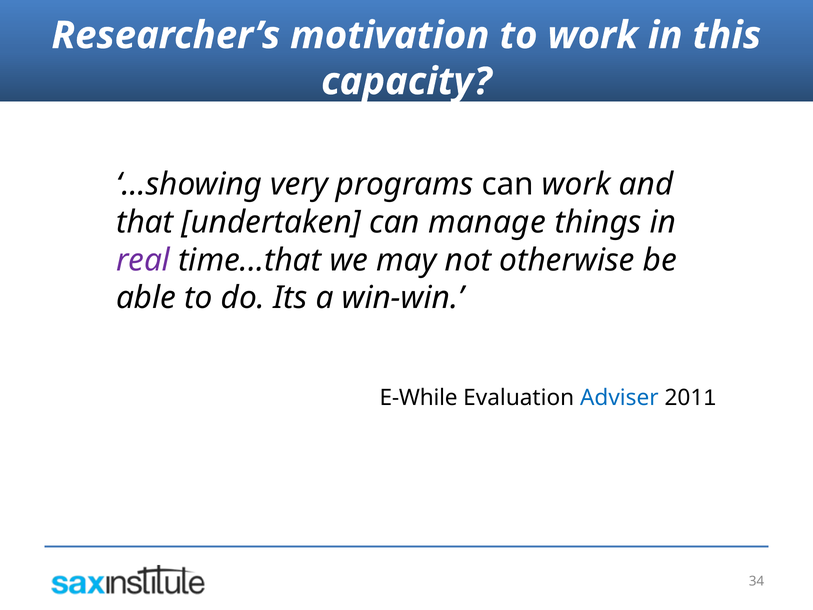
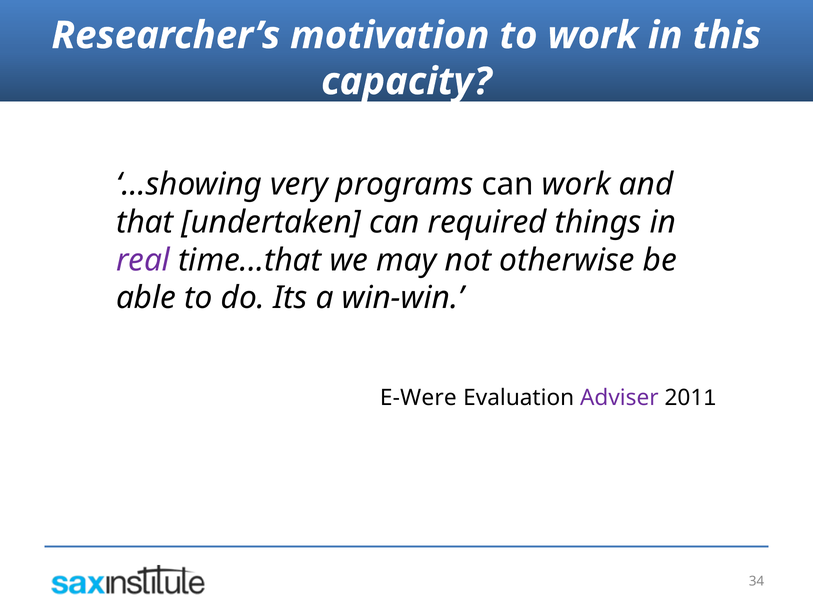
manage: manage -> required (487, 222)
E-While: E-While -> E-Were (418, 398)
Adviser colour: blue -> purple (619, 398)
